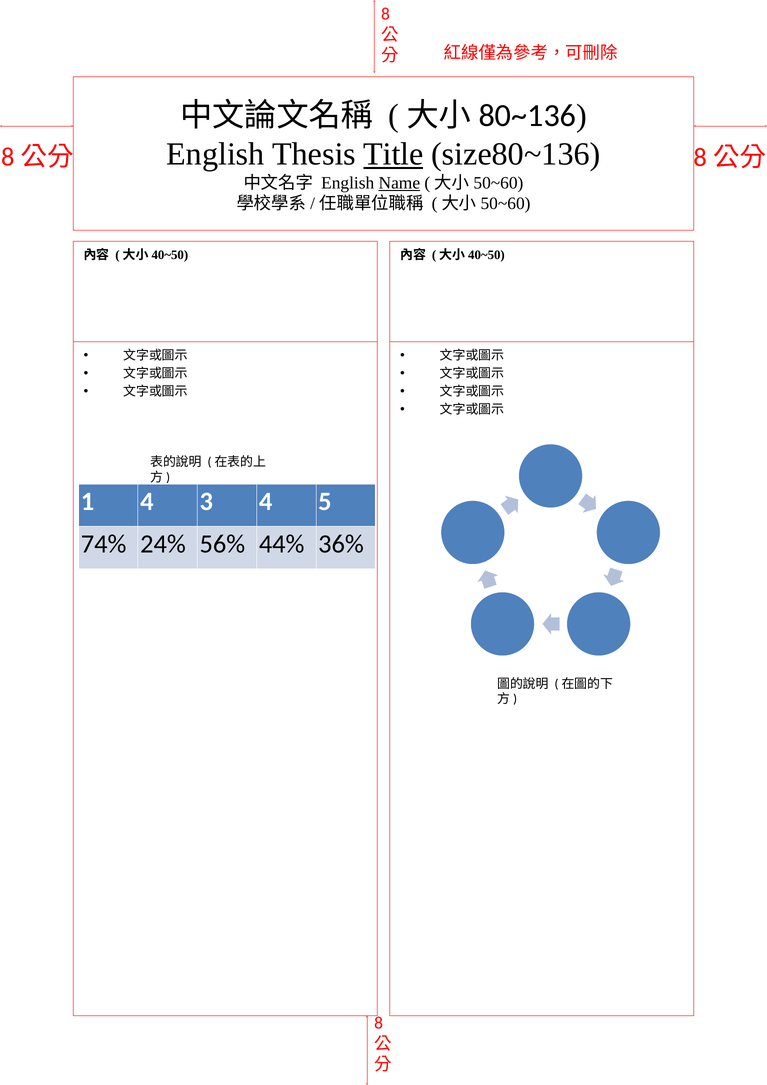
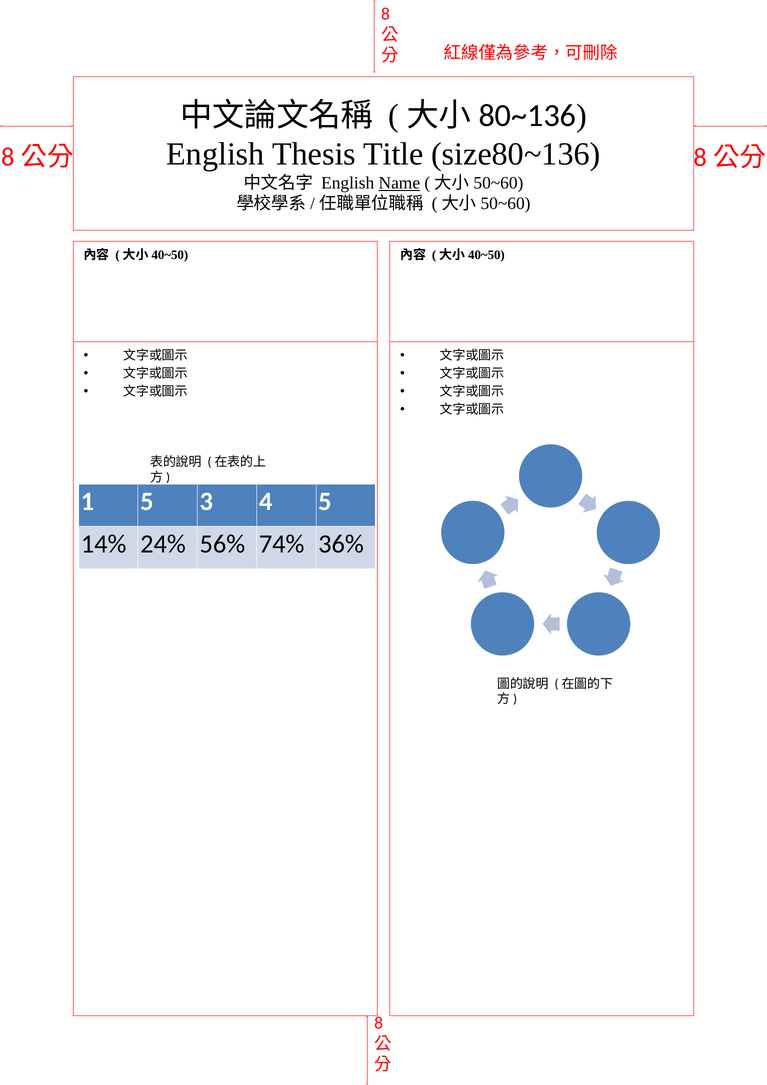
Title underline: present -> none (393, 154)
1 4: 4 -> 5 (147, 502)
74%: 74% -> 14% (104, 544)
44%: 44% -> 74% (282, 544)
